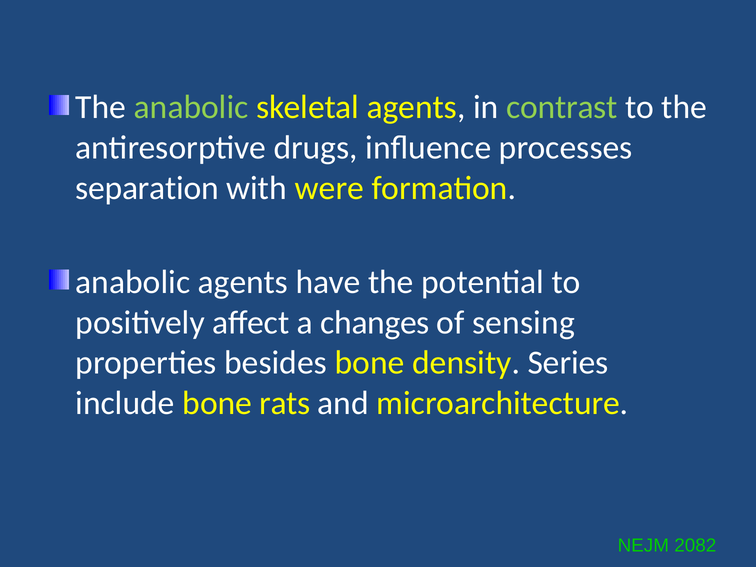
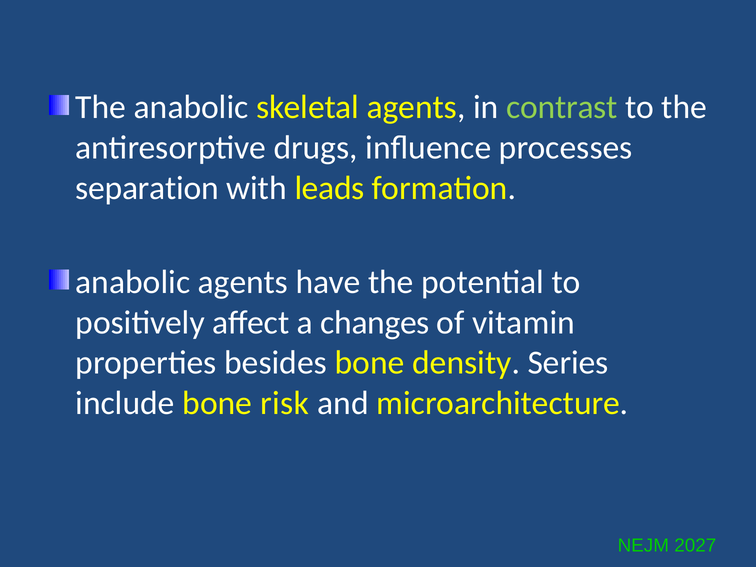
anabolic colour: light green -> white (191, 107)
were: were -> leads (330, 188)
sensing: sensing -> vitamin (524, 322)
rats: rats -> risk (285, 403)
2082: 2082 -> 2027 (695, 546)
